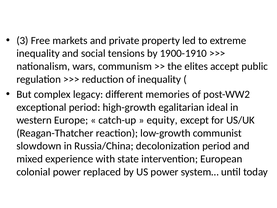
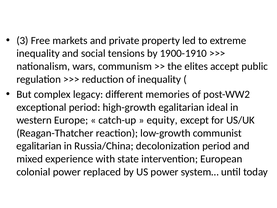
slowdown: slowdown -> egalitarian (39, 146)
